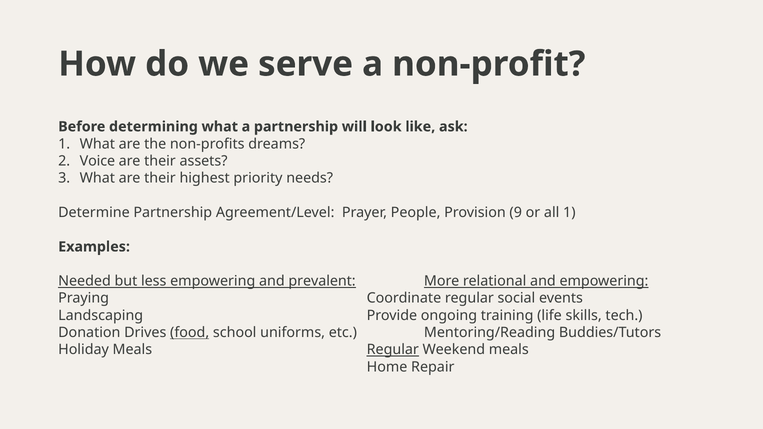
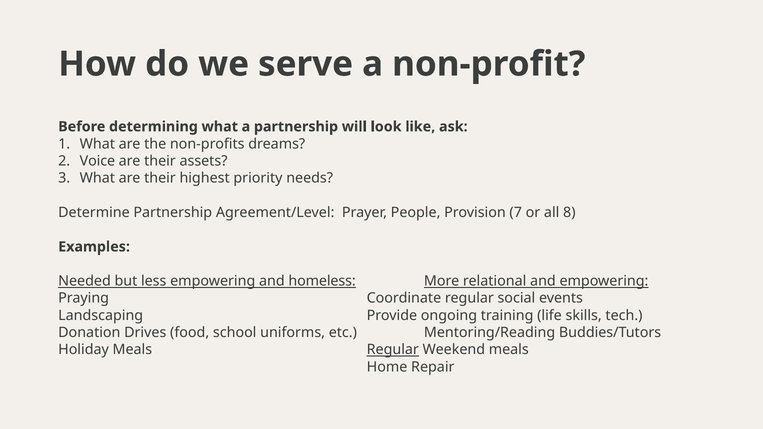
9: 9 -> 7 (516, 213)
all 1: 1 -> 8 (569, 213)
prevalent: prevalent -> homeless (322, 281)
food underline: present -> none (190, 333)
